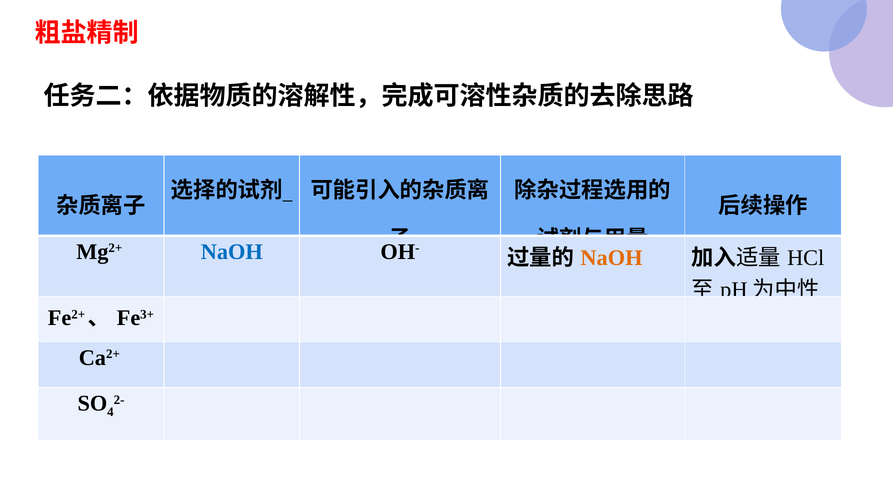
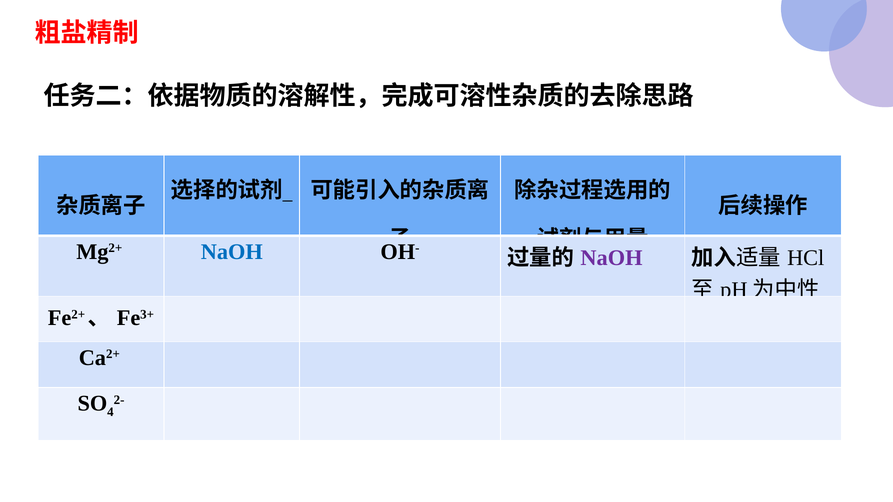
NaOH colour: orange -> purple (611, 258)
